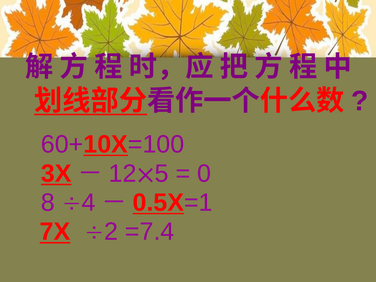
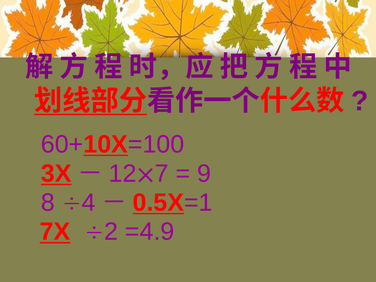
5: 5 -> 7 (162, 174)
0: 0 -> 9 (204, 174)
=7.4: =7.4 -> =4.9 (150, 232)
